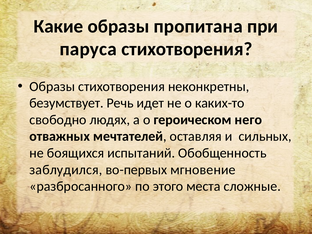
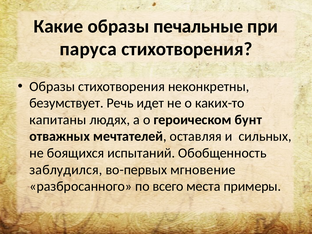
пропитана: пропитана -> печальные (198, 26)
свободно: свободно -> капитаны (58, 120)
него: него -> бунт (248, 120)
этого: этого -> всего (168, 186)
сложные: сложные -> примеры (252, 186)
